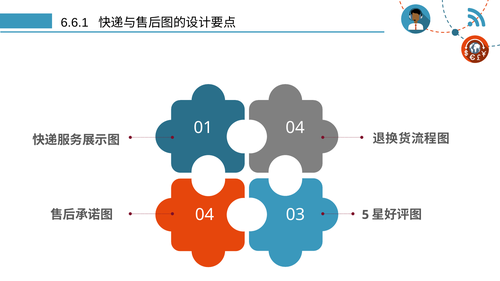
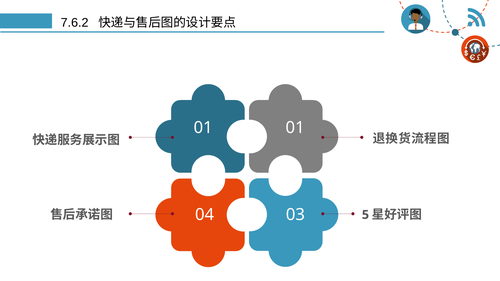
6.6.1: 6.6.1 -> 7.6.2 (75, 23)
01 04: 04 -> 01 (295, 128)
